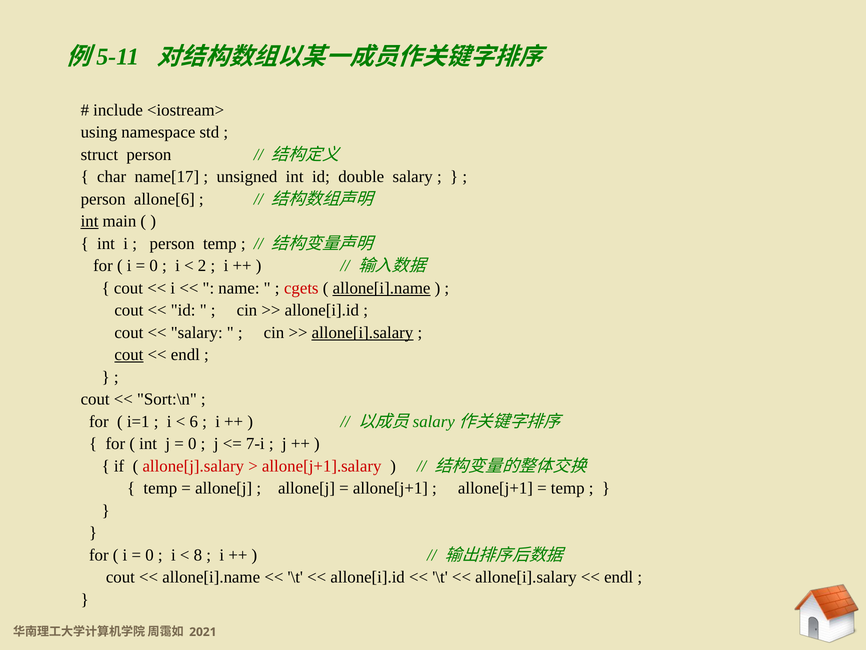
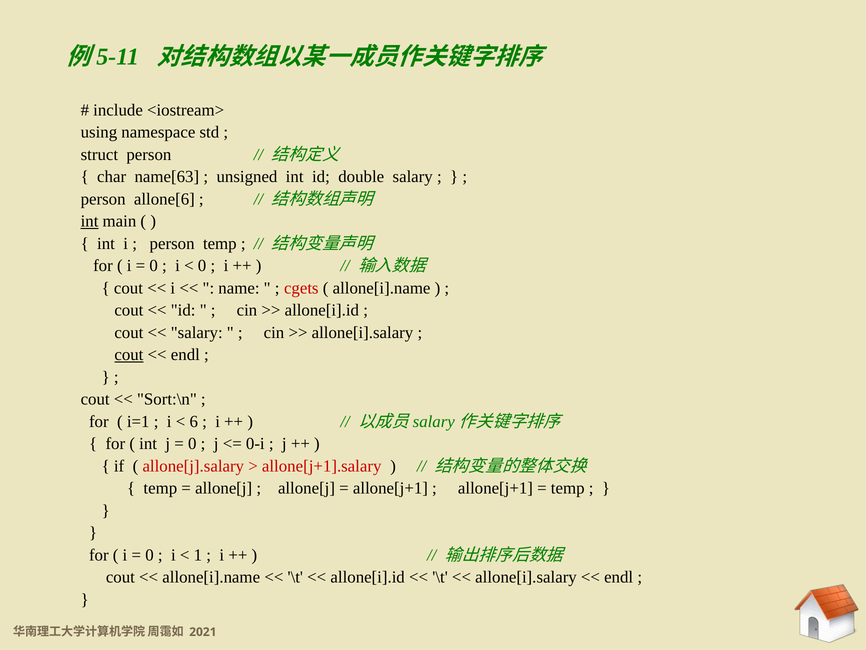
name[17: name[17 -> name[63 (167, 177)
2: 2 -> 0 (202, 266)
allone[i].name underline: present -> none (382, 288)
allone[i].salary underline: present -> none (362, 332)
7-i: 7-i -> 0-i (255, 443)
8: 8 -> 1 (198, 555)
